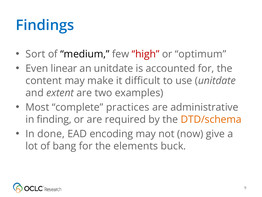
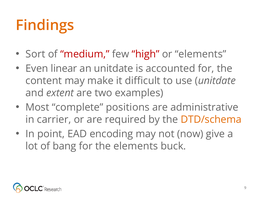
Findings colour: blue -> orange (45, 25)
medium colour: black -> red (85, 54)
or optimum: optimum -> elements (201, 54)
practices: practices -> positions (128, 107)
finding: finding -> carrier (54, 119)
done: done -> point (51, 134)
